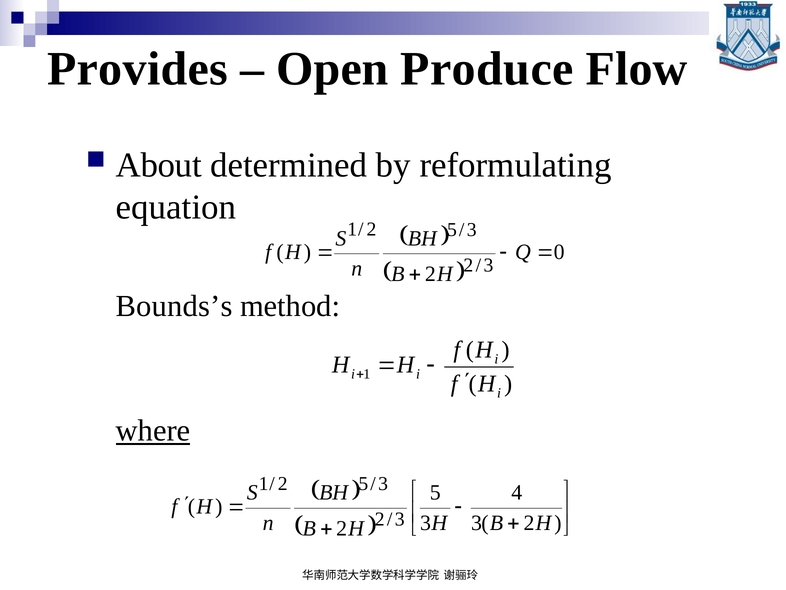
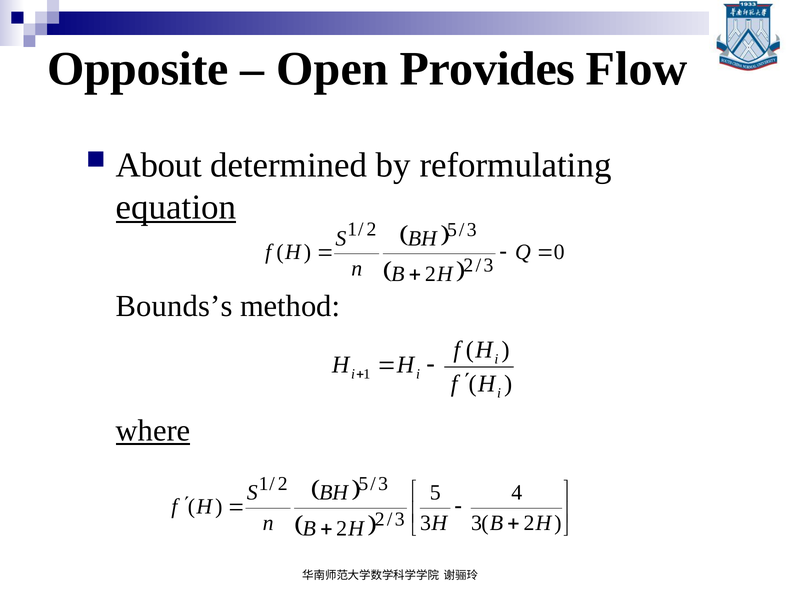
Provides: Provides -> Opposite (138, 69)
Produce: Produce -> Provides (487, 69)
equation underline: none -> present (176, 207)
